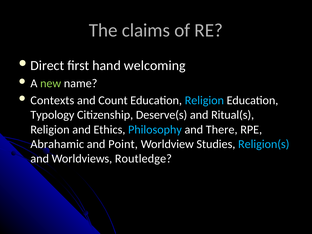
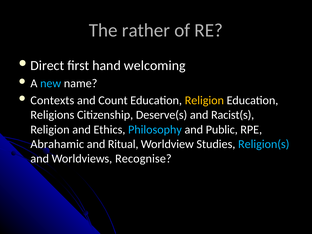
claims: claims -> rather (146, 30)
new colour: light green -> light blue (51, 83)
Religion colour: light blue -> yellow (204, 100)
Typology: Typology -> Religions (52, 115)
Ritual(s: Ritual(s -> Racist(s (233, 115)
There: There -> Public (222, 130)
Point: Point -> Ritual (123, 144)
Routledge: Routledge -> Recognise (143, 159)
